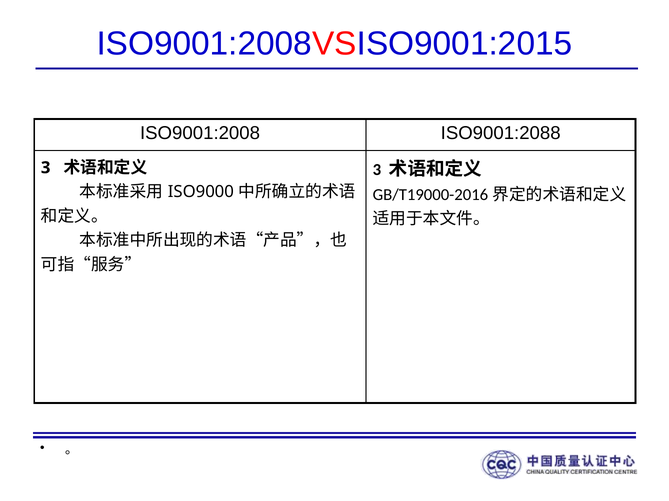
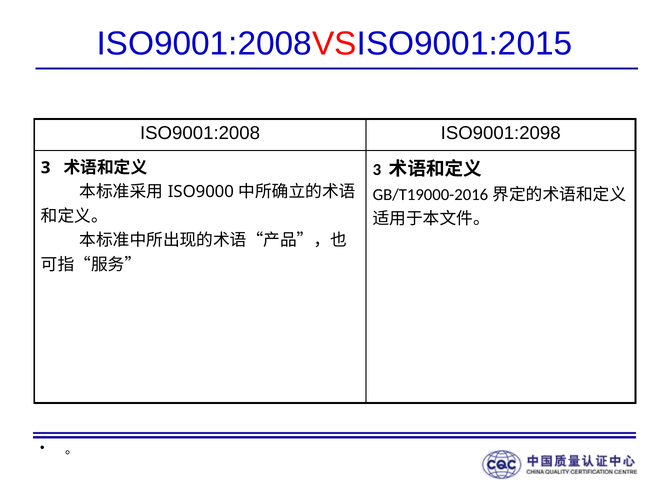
ISO9001:2088: ISO9001:2088 -> ISO9001:2098 (501, 133)
